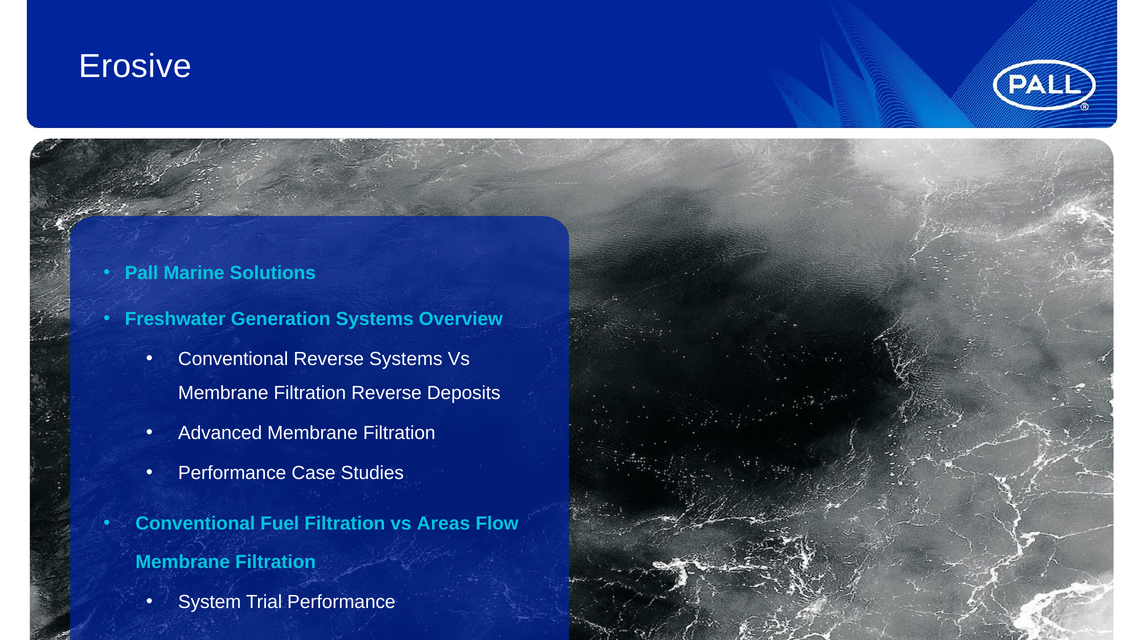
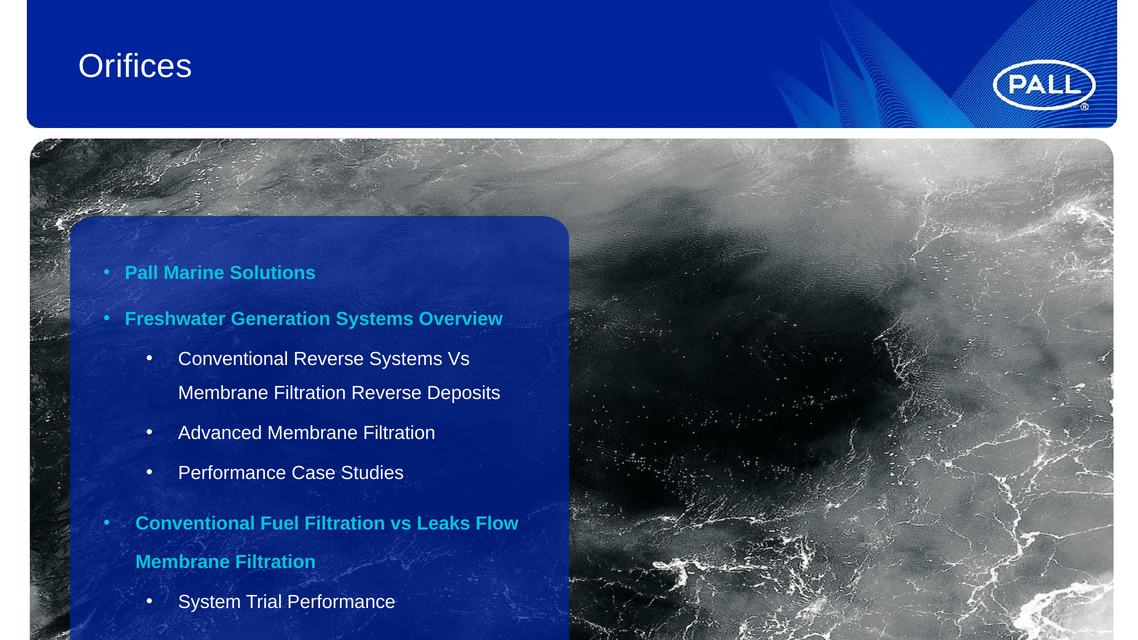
Erosive: Erosive -> Orifices (135, 67)
Areas: Areas -> Leaks (444, 524)
